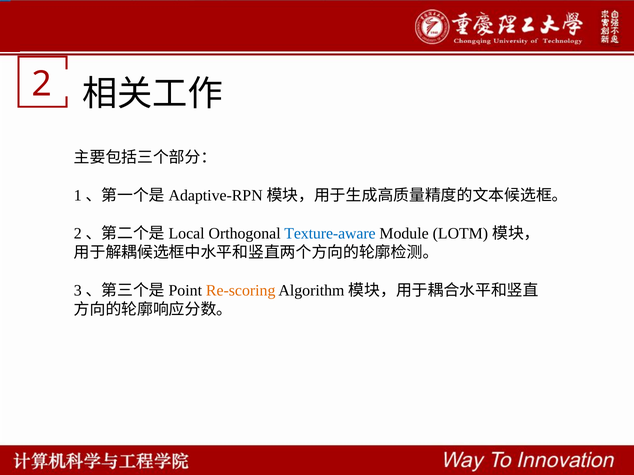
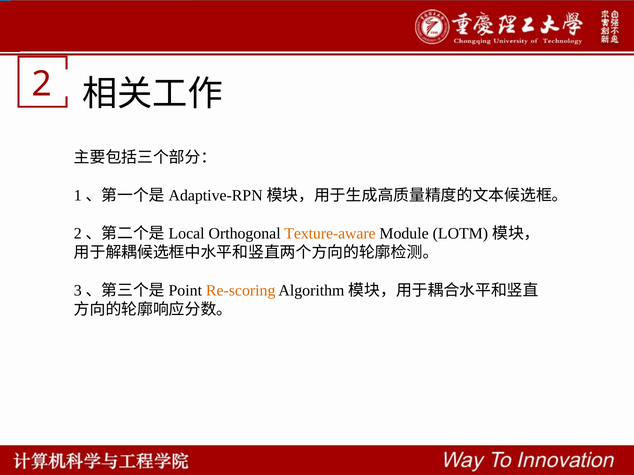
Texture-aware colour: blue -> orange (330, 234)
